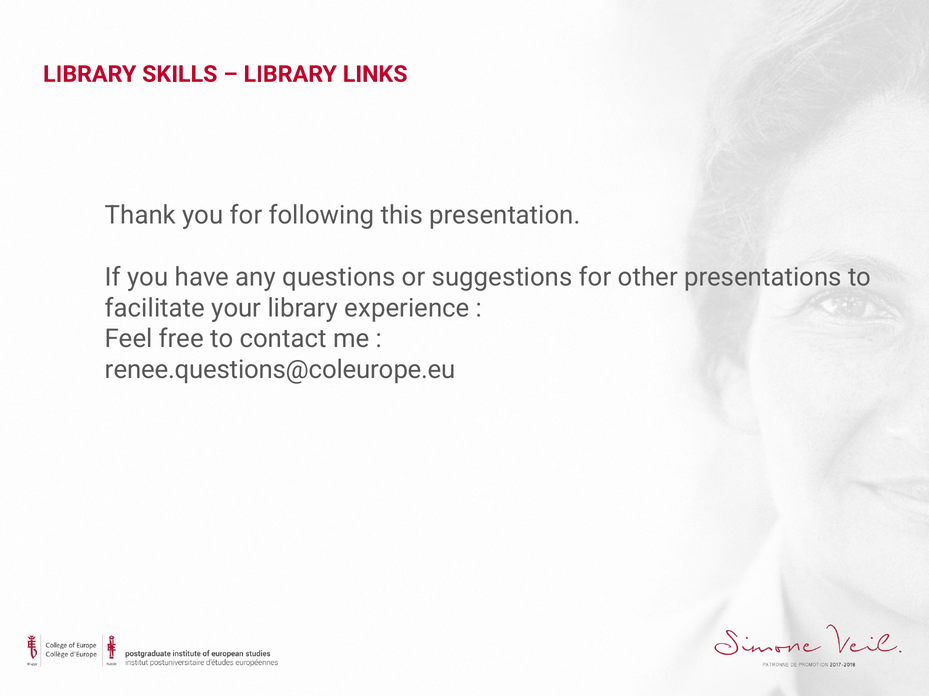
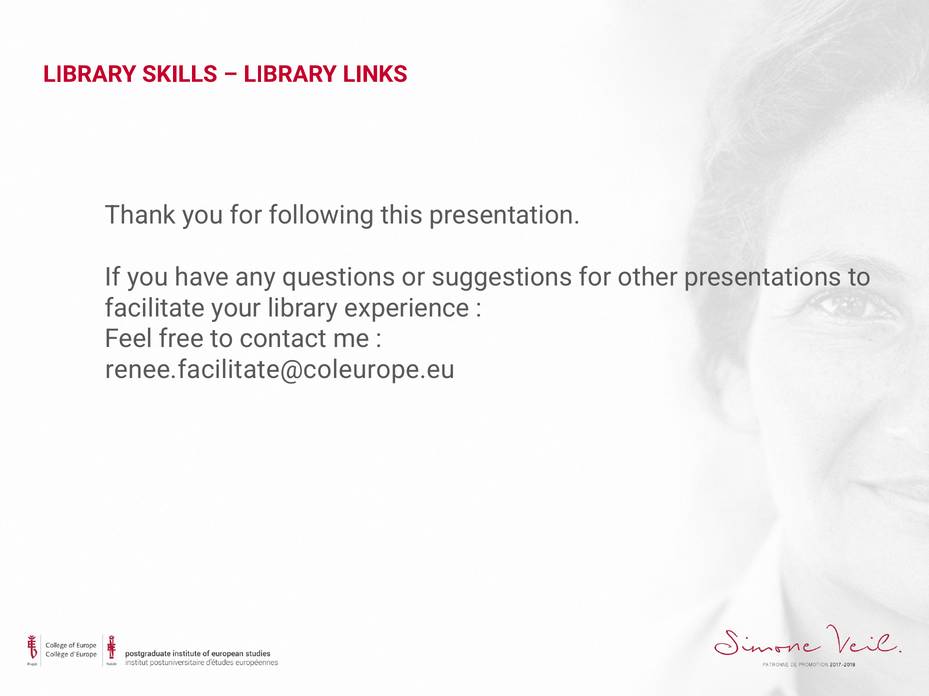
renee.questions@coleurope.eu: renee.questions@coleurope.eu -> renee.facilitate@coleurope.eu (280, 370)
